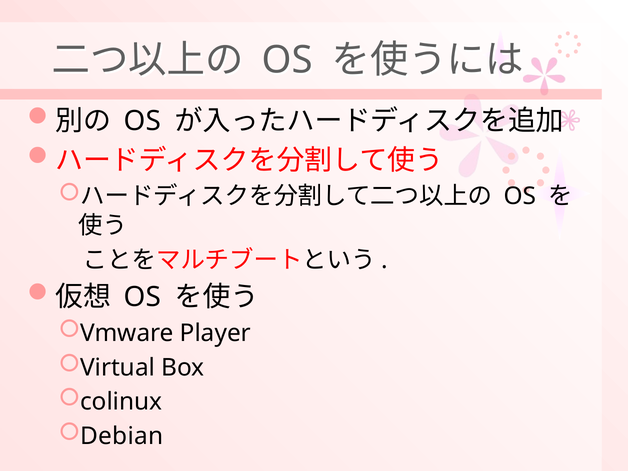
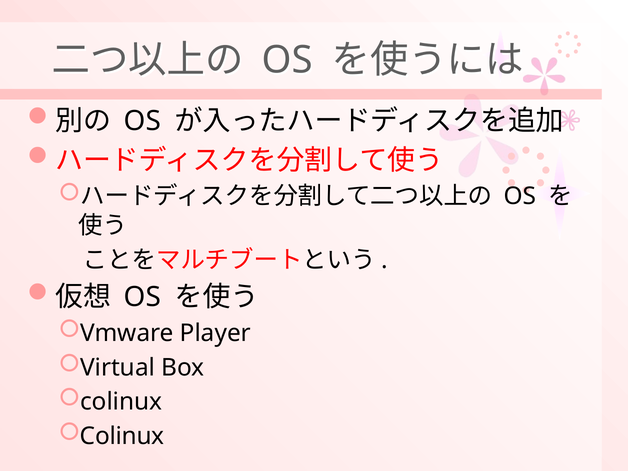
Debian: Debian -> Colinux (122, 436)
